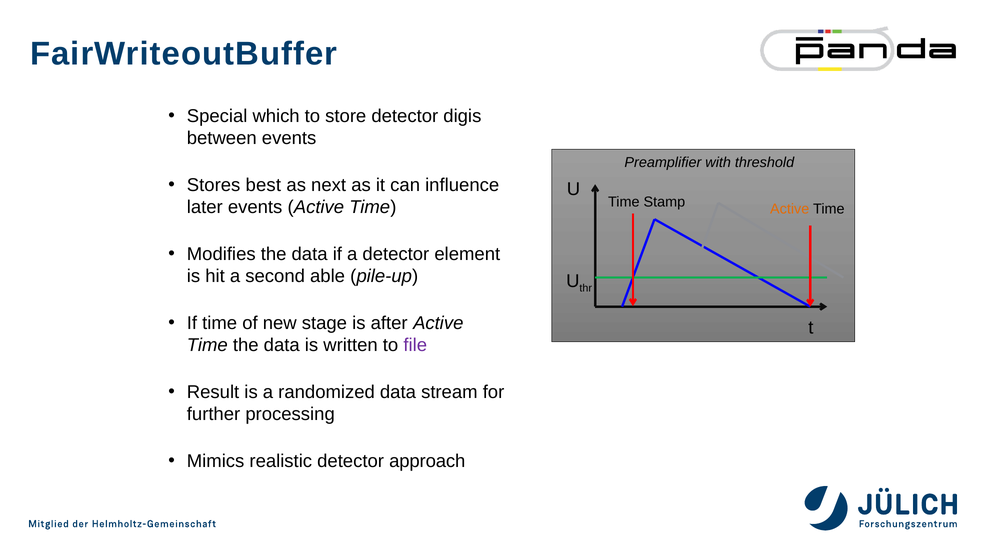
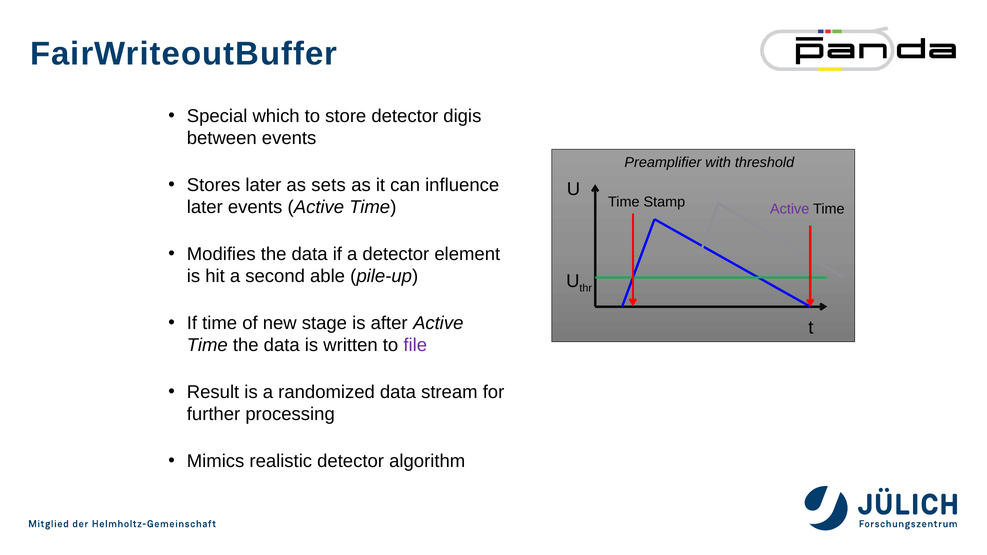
Stores best: best -> later (263, 185)
next: next -> sets (329, 185)
Active colour: orange -> purple (790, 209)
approach: approach -> algorithm (427, 461)
